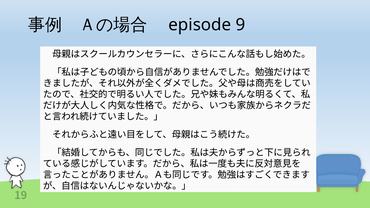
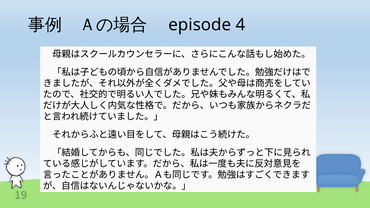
9: 9 -> 4 (240, 25)
